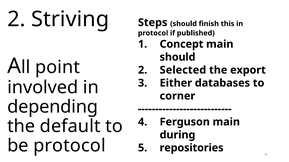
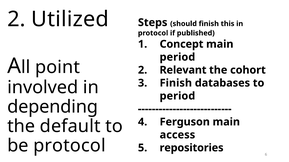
Striving: Striving -> Utilized (70, 19)
should: should -> period (177, 57)
Selected: Selected -> Relevant (183, 70)
export: export -> cohort (248, 70)
Either: Either -> Finish (176, 83)
corner: corner -> period (177, 96)
during: during -> access (177, 135)
